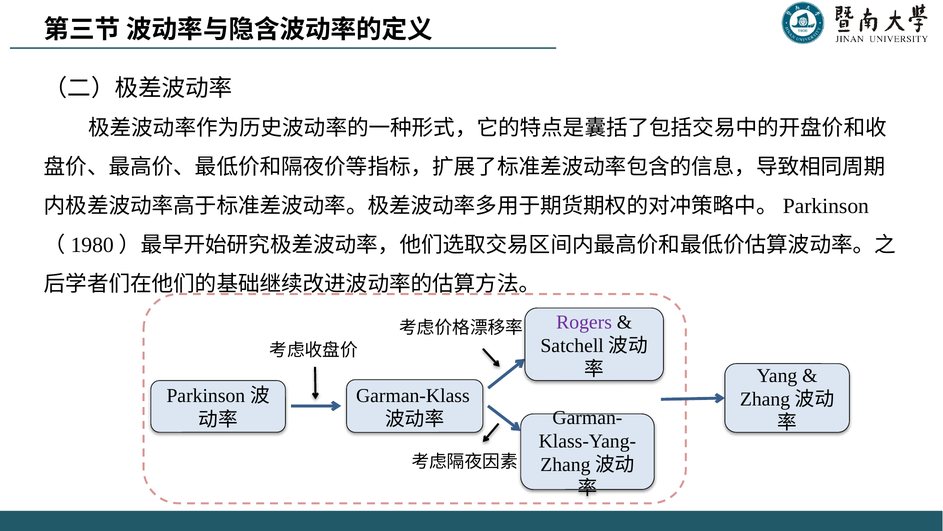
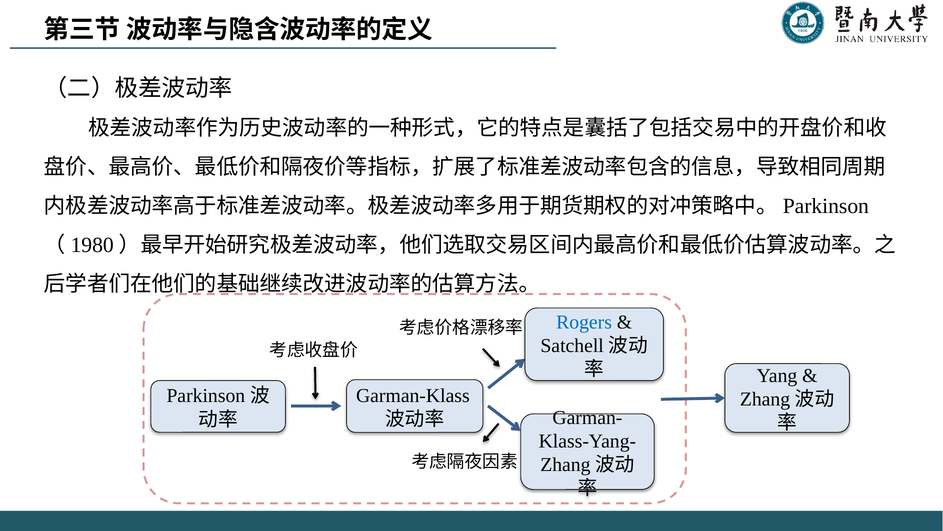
Rogers colour: purple -> blue (584, 322)
